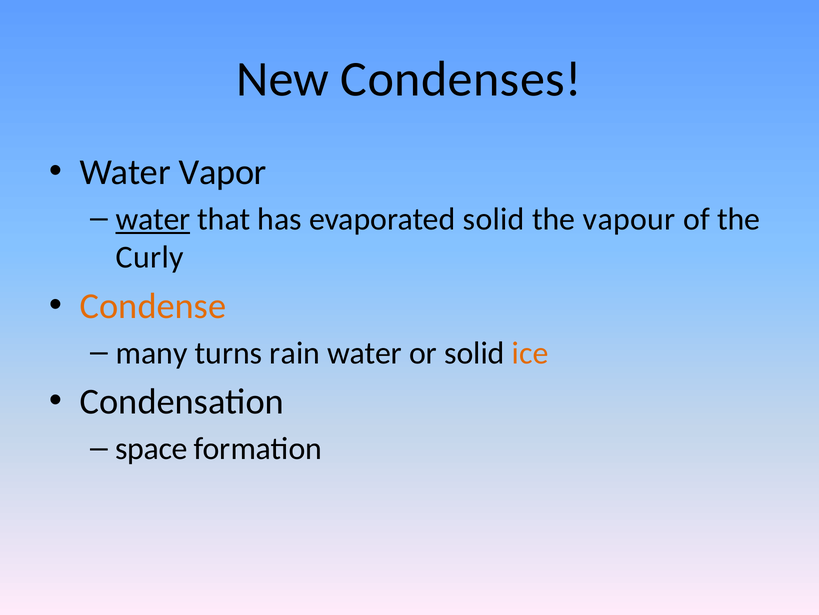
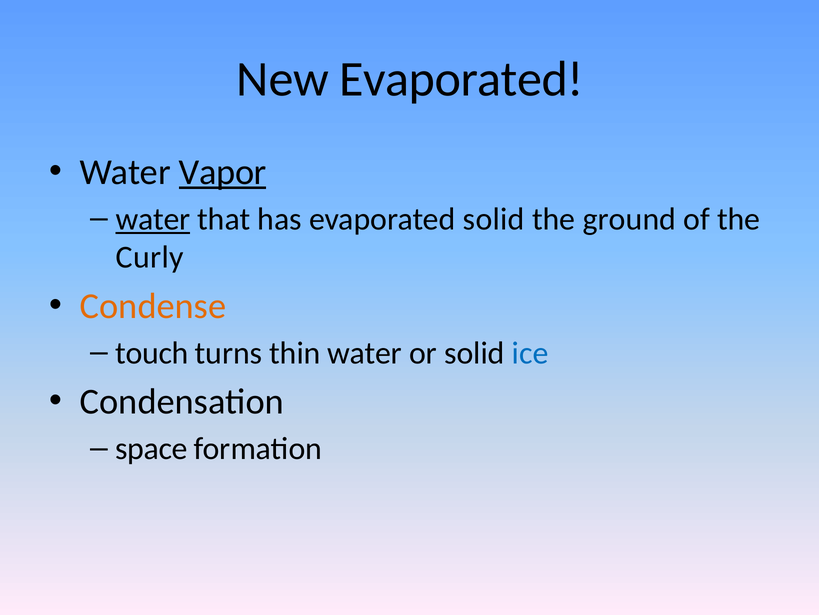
New Condenses: Condenses -> Evaporated (462, 79)
Vapor underline: none -> present (223, 172)
vapour: vapour -> ground (629, 219)
many: many -> touch (152, 353)
rain: rain -> thin (295, 353)
ice colour: orange -> blue (530, 353)
